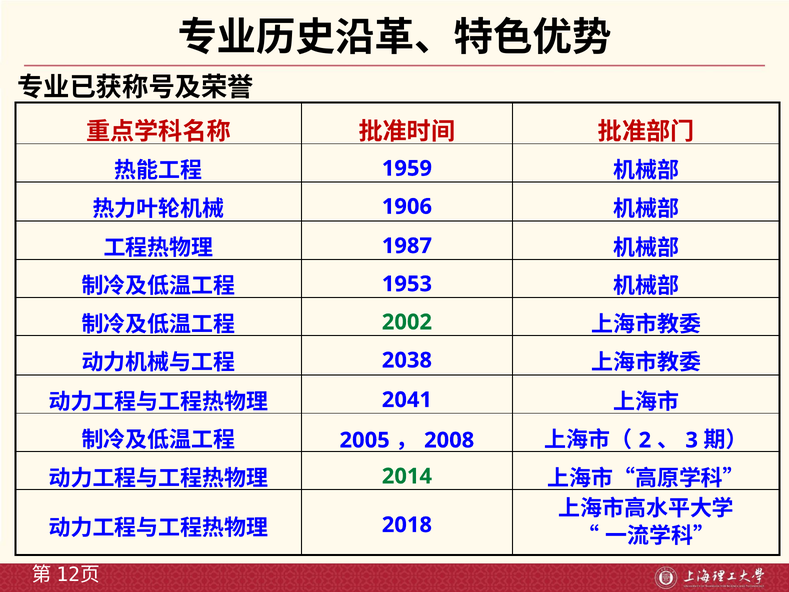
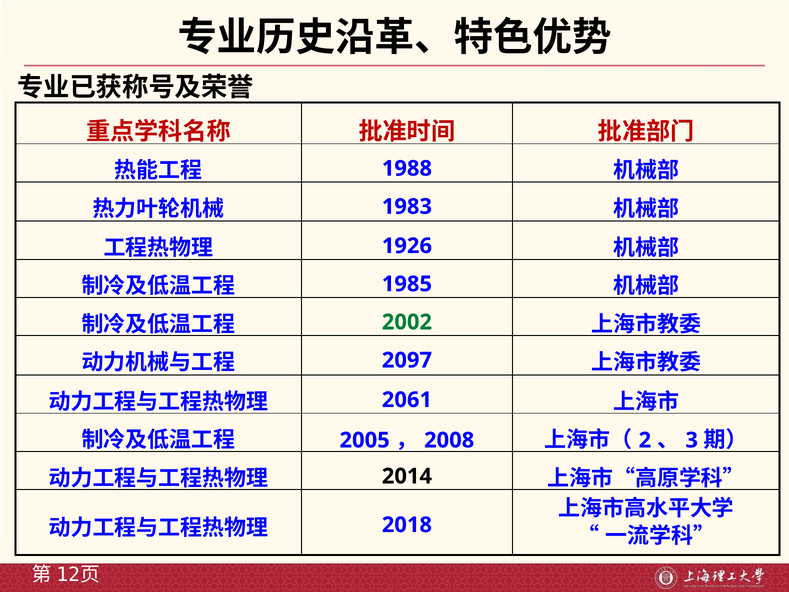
1959: 1959 -> 1988 (407, 168)
1906: 1906 -> 1983 (407, 207)
1987: 1987 -> 1926 (407, 246)
1953: 1953 -> 1985 (407, 284)
2038: 2038 -> 2097 (407, 360)
2041: 2041 -> 2061 (407, 400)
2014 colour: green -> black (407, 476)
